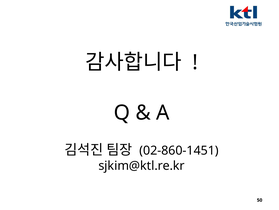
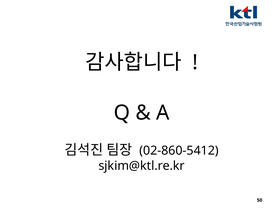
02-860-1451: 02-860-1451 -> 02-860-5412 (179, 150)
